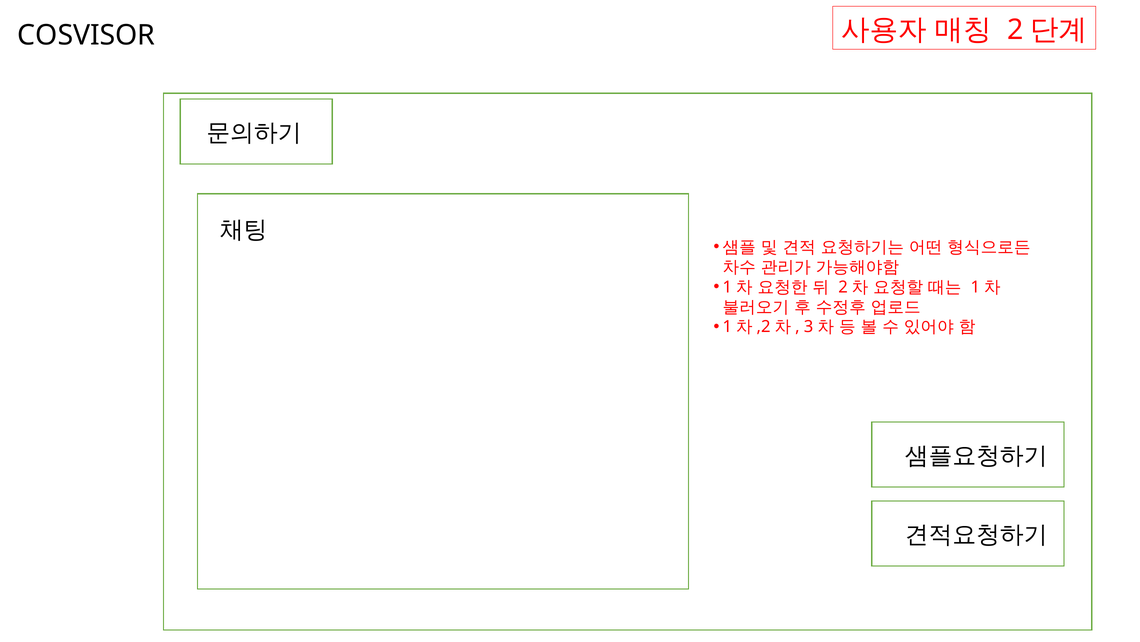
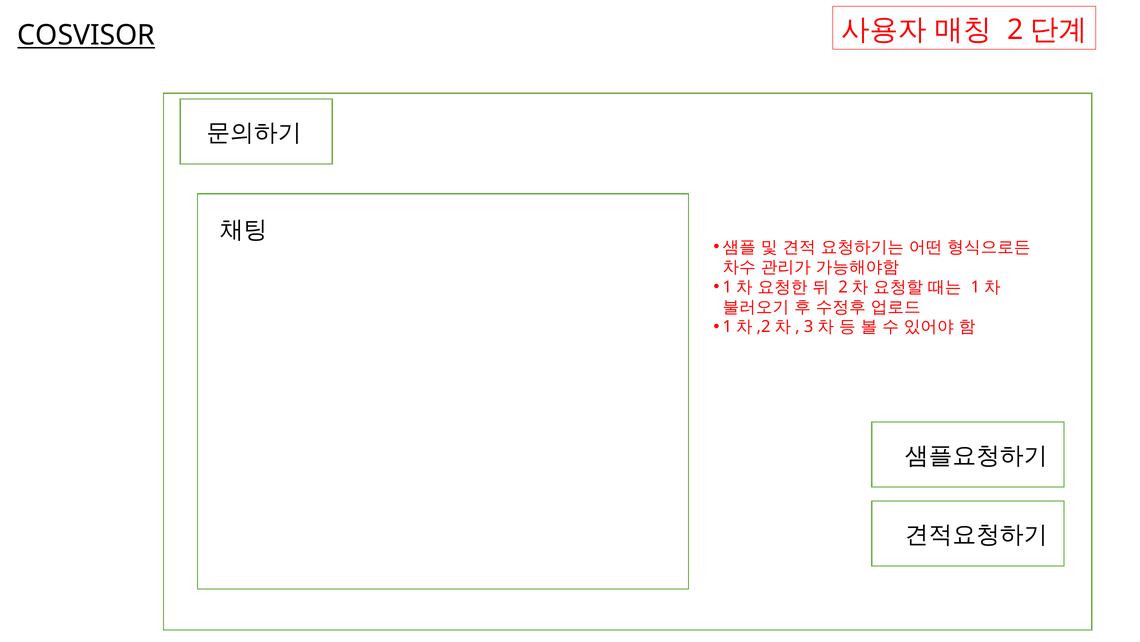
COSVISOR underline: none -> present (86, 35)
